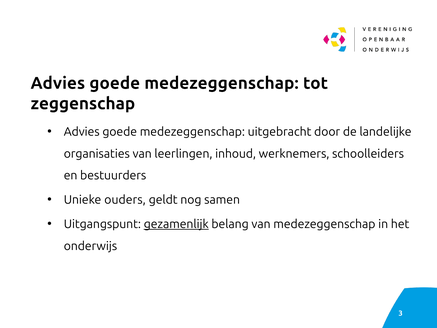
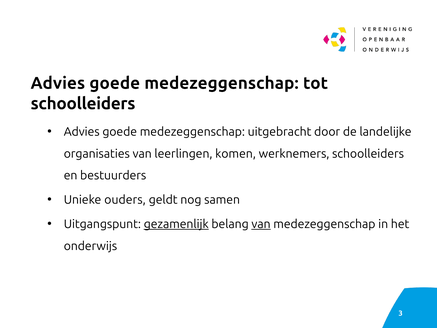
zeggenschap: zeggenschap -> schoolleiders (83, 103)
inhoud: inhoud -> komen (236, 154)
van underline: none -> present (261, 224)
